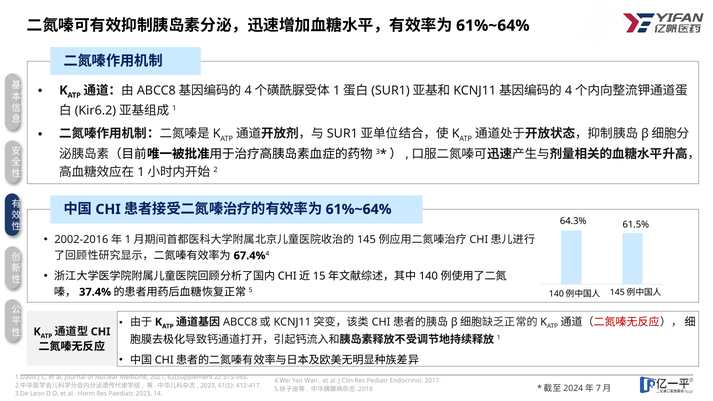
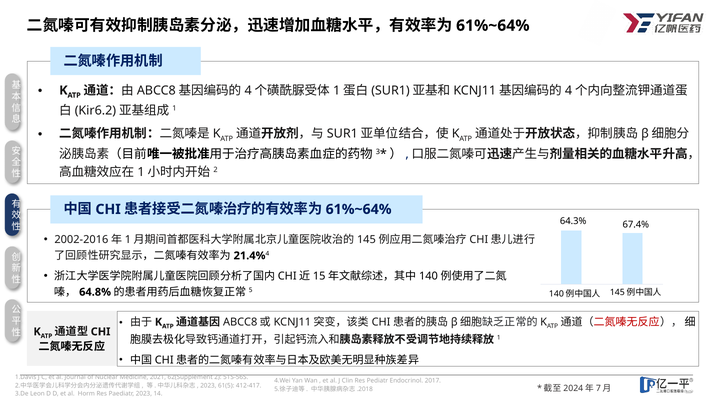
61.5%: 61.5% -> 67.4% (636, 225)
67.4%: 67.4% -> 21.4% (250, 256)
37.4%: 37.4% -> 64.8% (95, 292)
